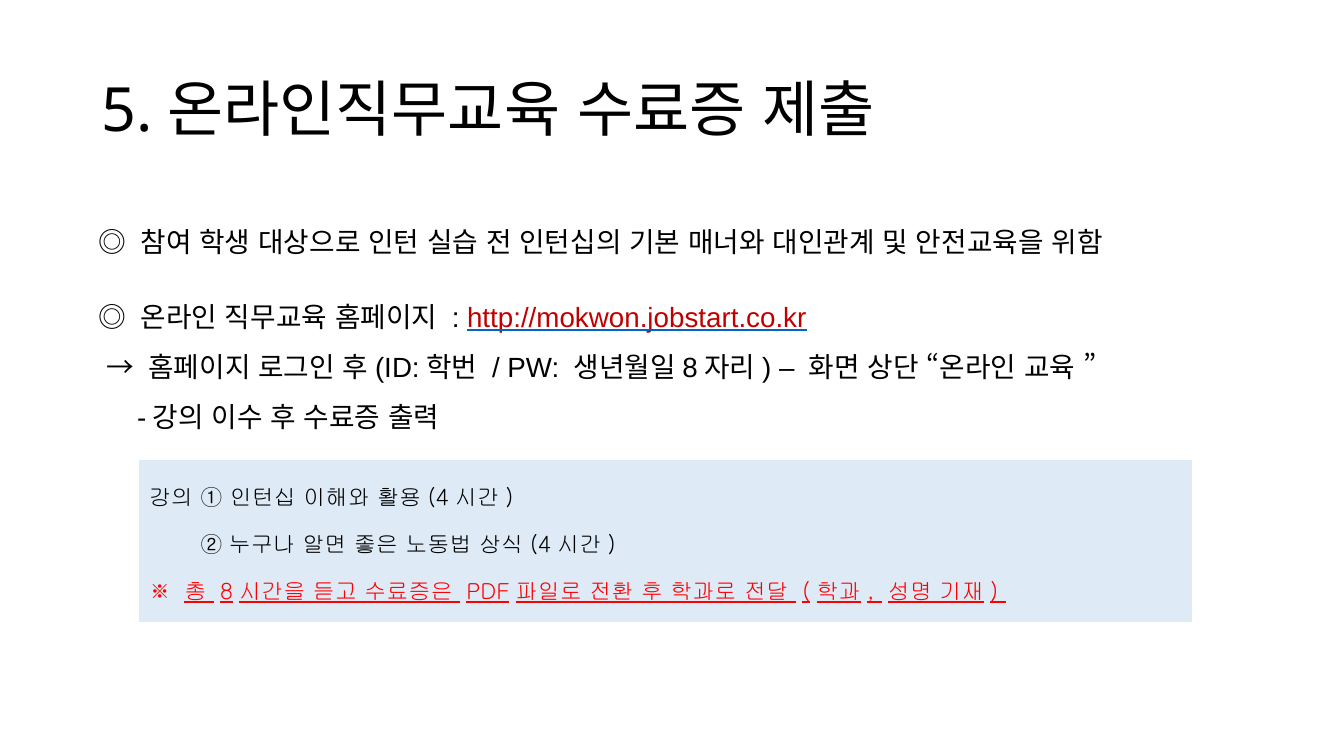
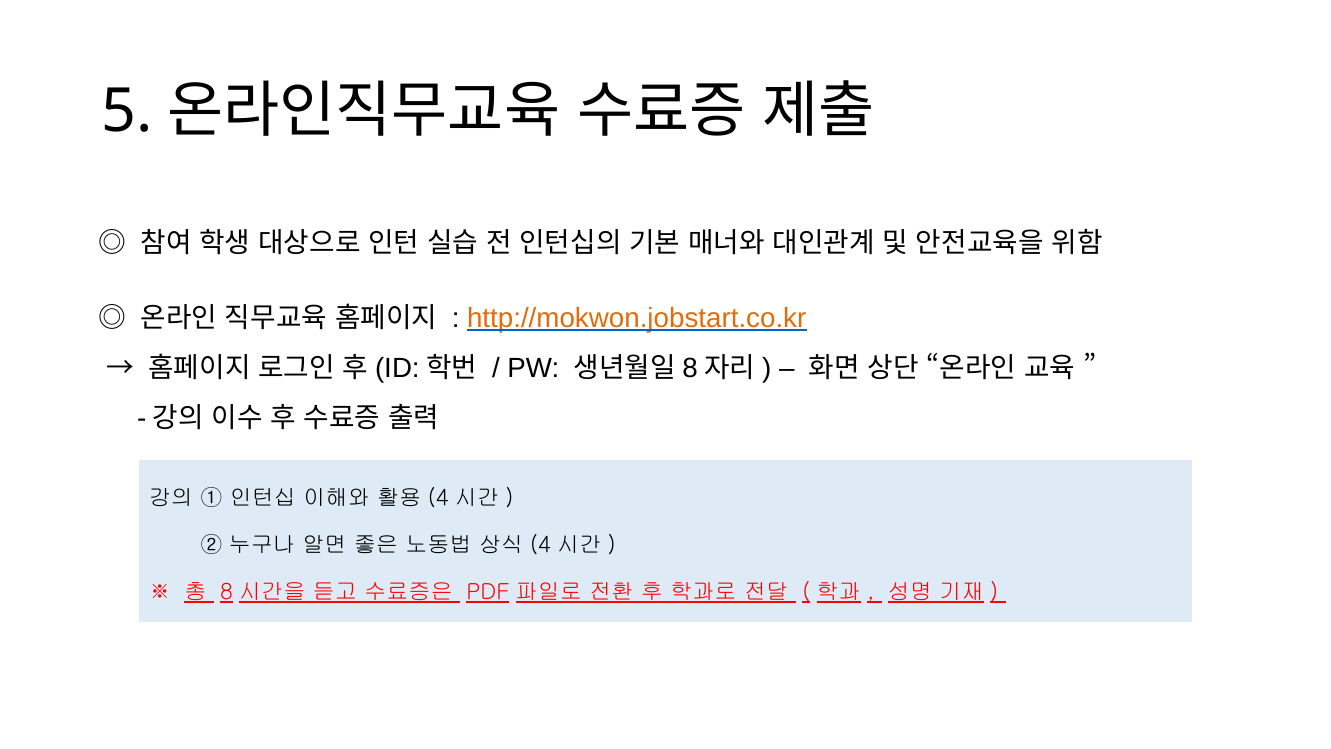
http://mokwon.jobstart.co.kr colour: red -> orange (637, 318)
